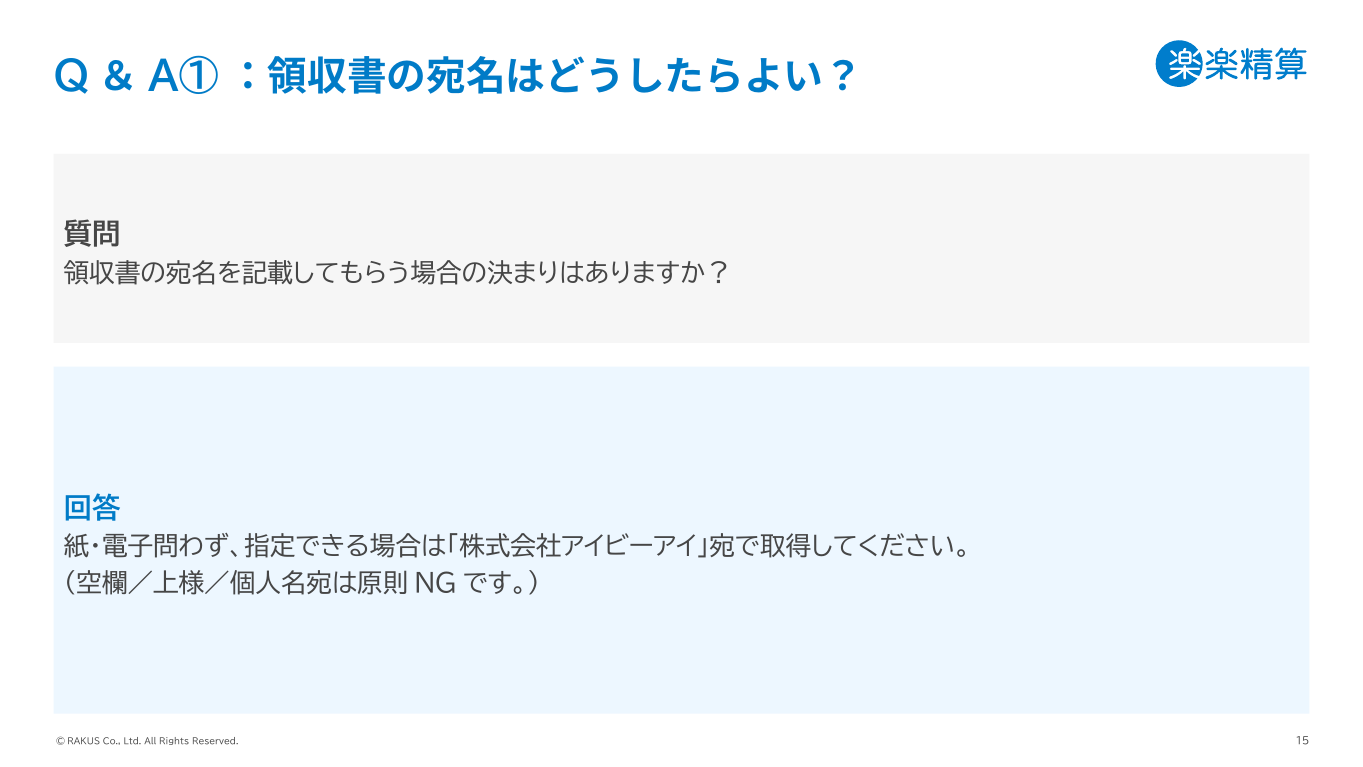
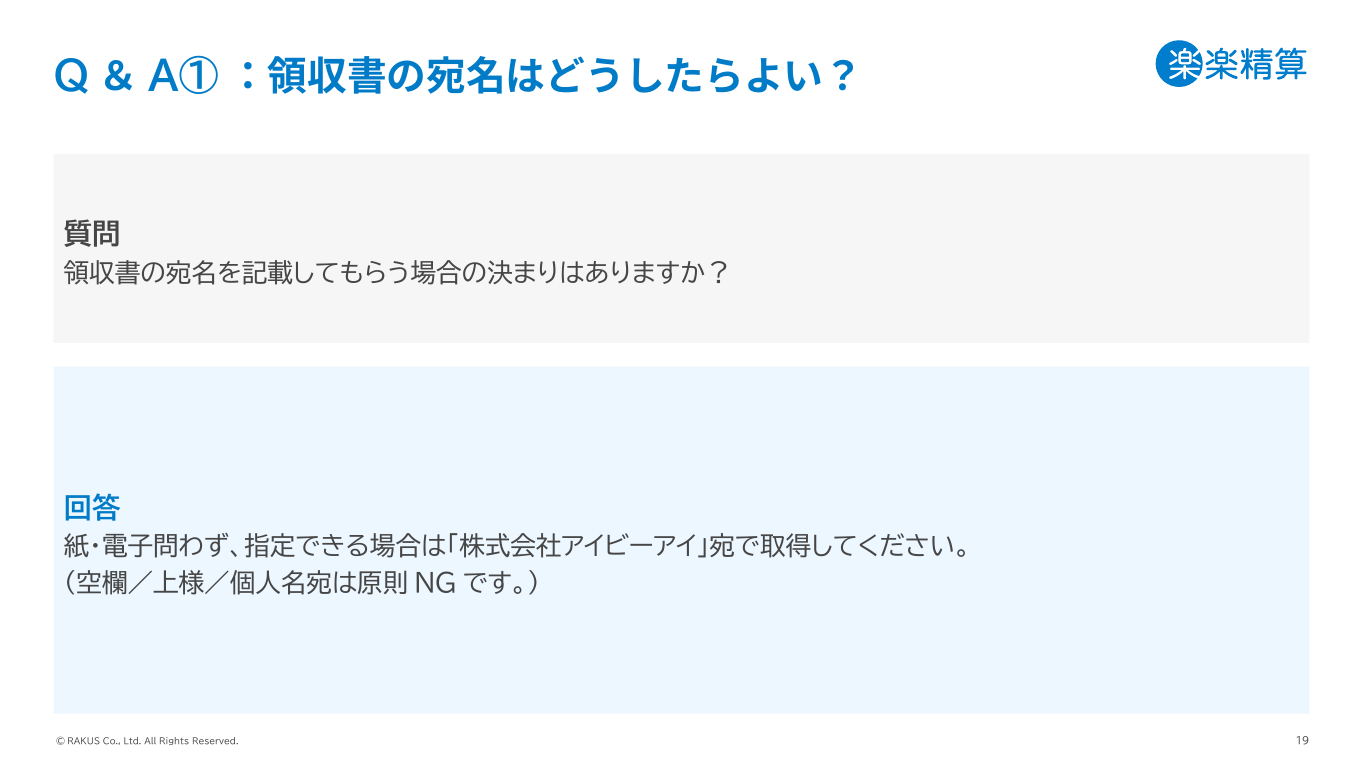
15: 15 -> 19 (1303, 741)
